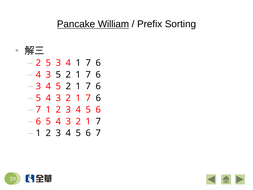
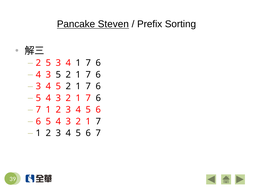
William: William -> Steven (113, 24)
